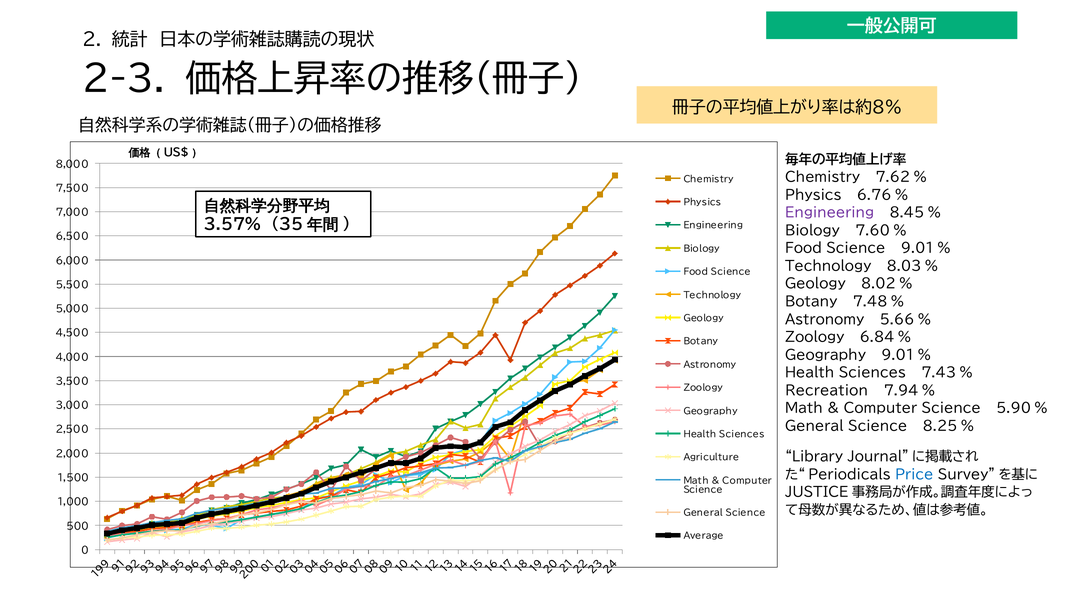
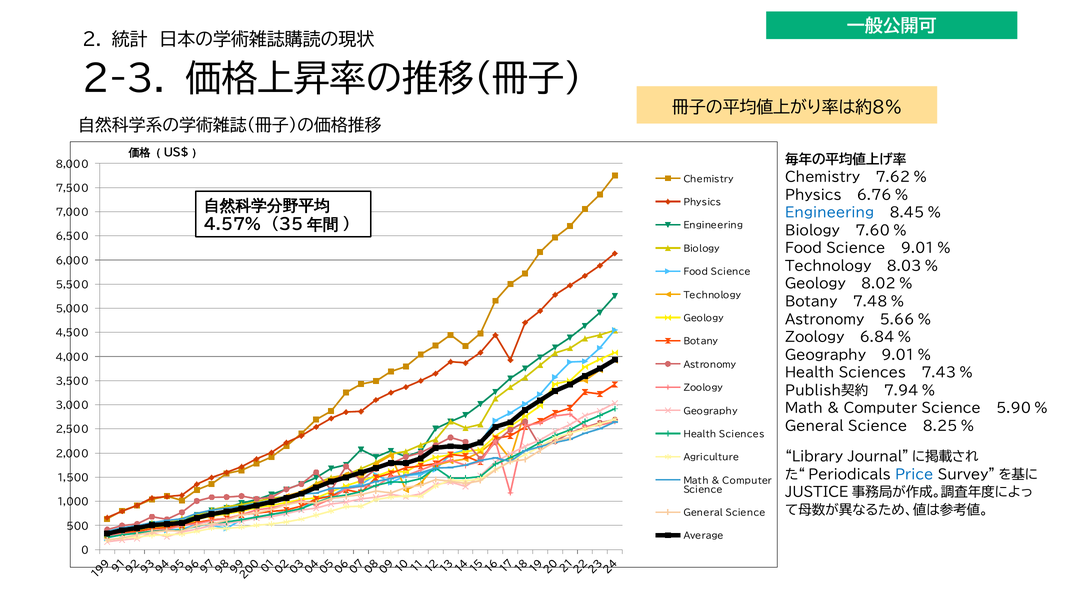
Engineering colour: purple -> blue (830, 213)
3.57%: 3.57% -> 4.57% (232, 225)
Recreation: Recreation -> Publish契約 (827, 391)
